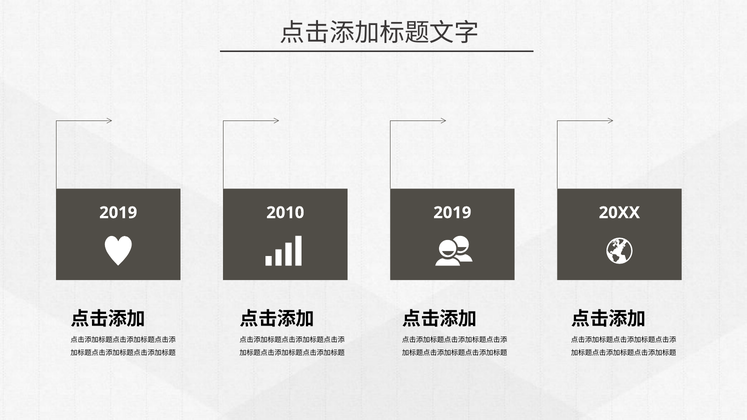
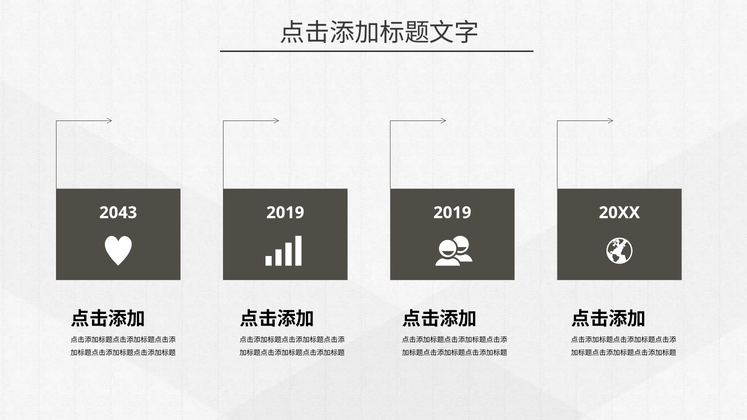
2019: 2019 -> 2043 (118, 213)
2010: 2010 -> 2019 (285, 213)
